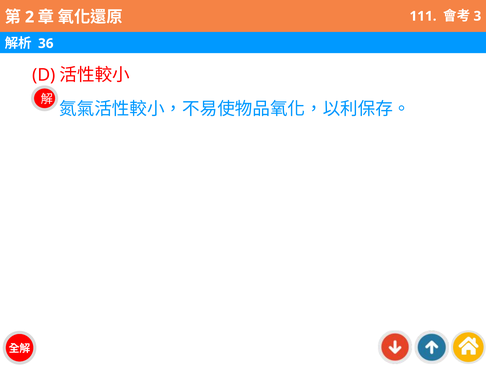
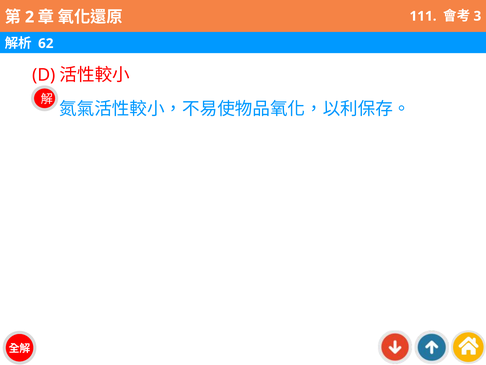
36: 36 -> 62 (46, 43)
